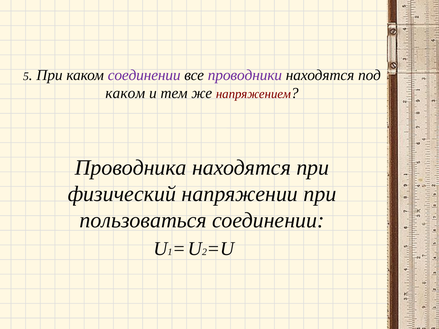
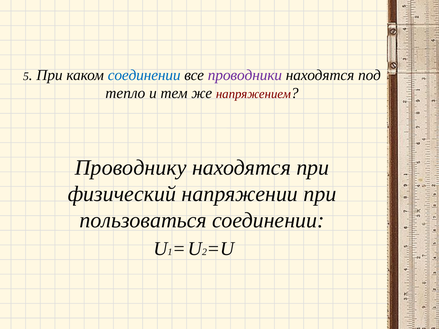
соединении colour: purple -> blue (144, 75)
каком: каком -> тепло (125, 93)
Проводника: Проводника -> Проводнику (131, 168)
